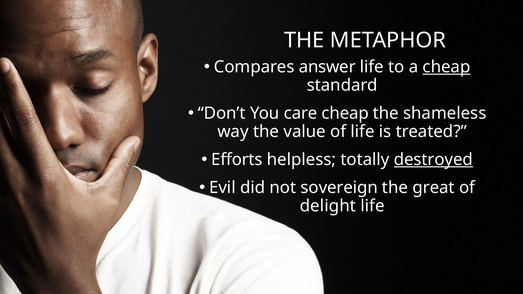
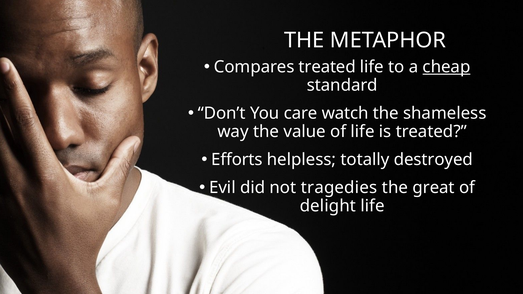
Compares answer: answer -> treated (327, 67)
care cheap: cheap -> watch (345, 113)
destroyed underline: present -> none (433, 160)
sovereign: sovereign -> tragedies (339, 188)
